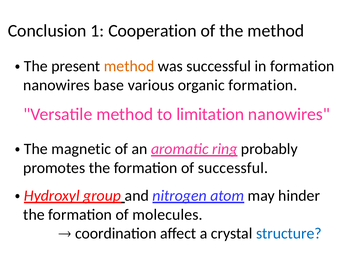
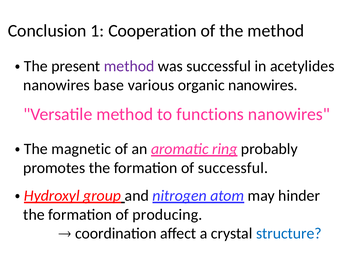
method colour: orange -> purple (129, 66)
in formation: formation -> acetylides (302, 66)
organic formation: formation -> nanowires (263, 85)
limitation: limitation -> functions (210, 114)
molecules: molecules -> producing (167, 215)
